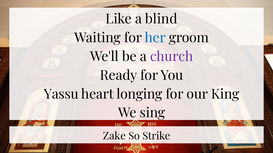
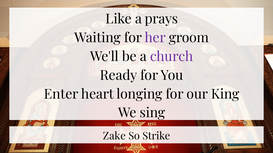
blind: blind -> prays (161, 19)
her colour: blue -> purple (155, 38)
Yassu: Yassu -> Enter (61, 94)
